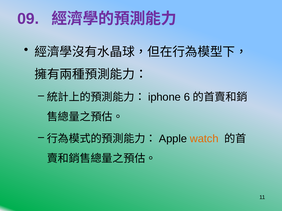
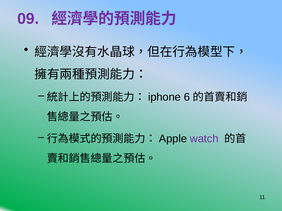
watch colour: orange -> purple (204, 139)
